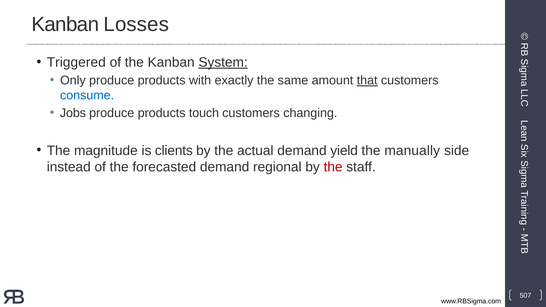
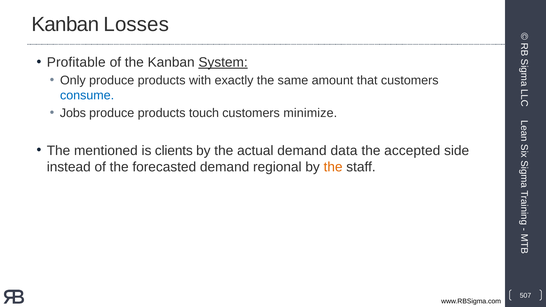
Triggered: Triggered -> Profitable (76, 62)
that underline: present -> none (367, 80)
changing: changing -> minimize (310, 113)
magnitude: magnitude -> mentioned (106, 151)
yield: yield -> data (344, 151)
manually: manually -> accepted (412, 151)
the colour: red -> orange (333, 167)
